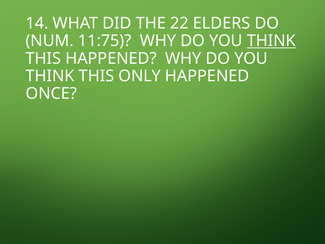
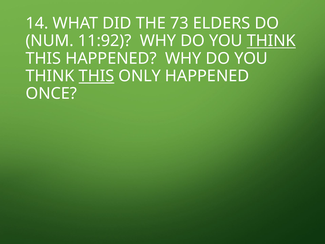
22: 22 -> 73 (179, 23)
11:75: 11:75 -> 11:92 (105, 41)
THIS underline: none -> present (96, 76)
